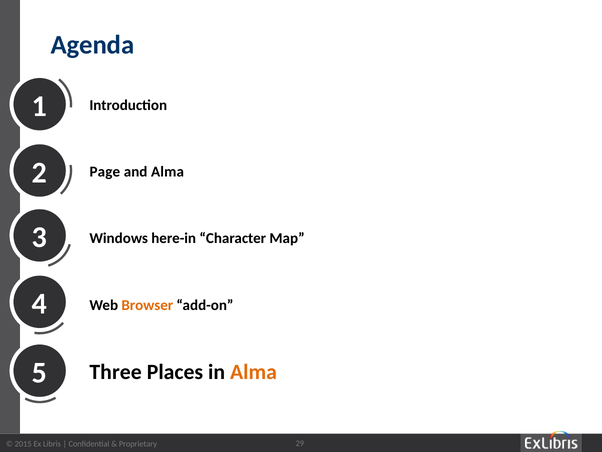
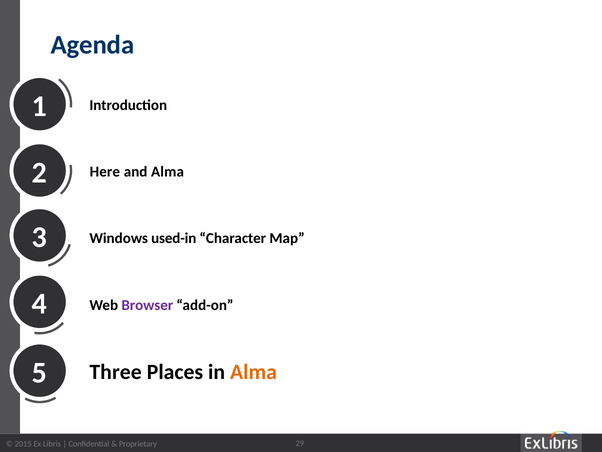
Page: Page -> Here (105, 172)
here-in: here-in -> used-in (174, 238)
Browser colour: orange -> purple (147, 305)
